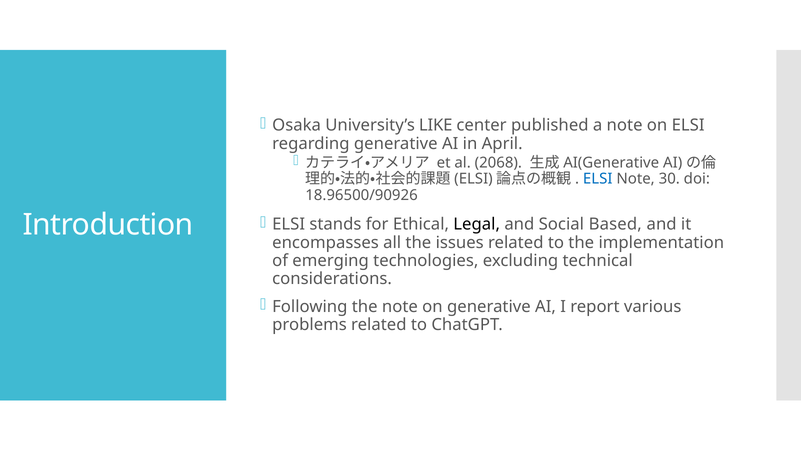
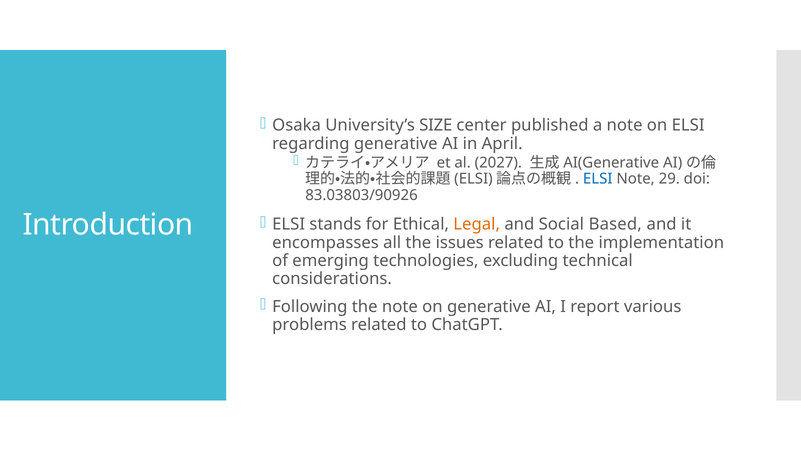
LIKE: LIKE -> SIZE (436, 125)
2068: 2068 -> 2027 (498, 163)
30: 30 -> 29 (669, 179)
18.96500/90926: 18.96500/90926 -> 83.03803/90926 (361, 195)
Legal colour: black -> orange (477, 224)
